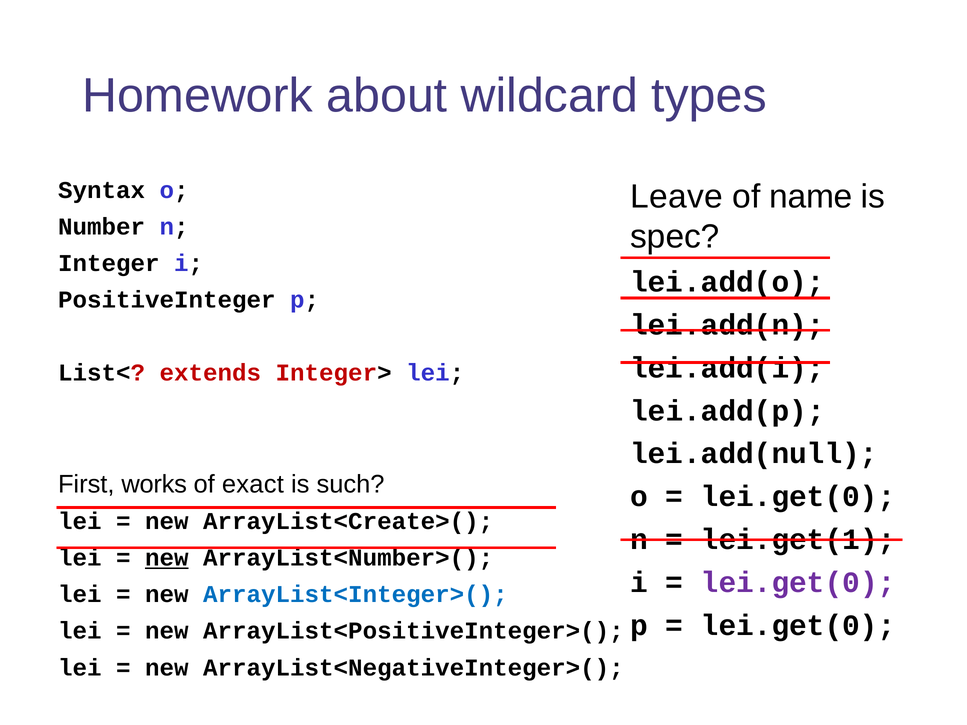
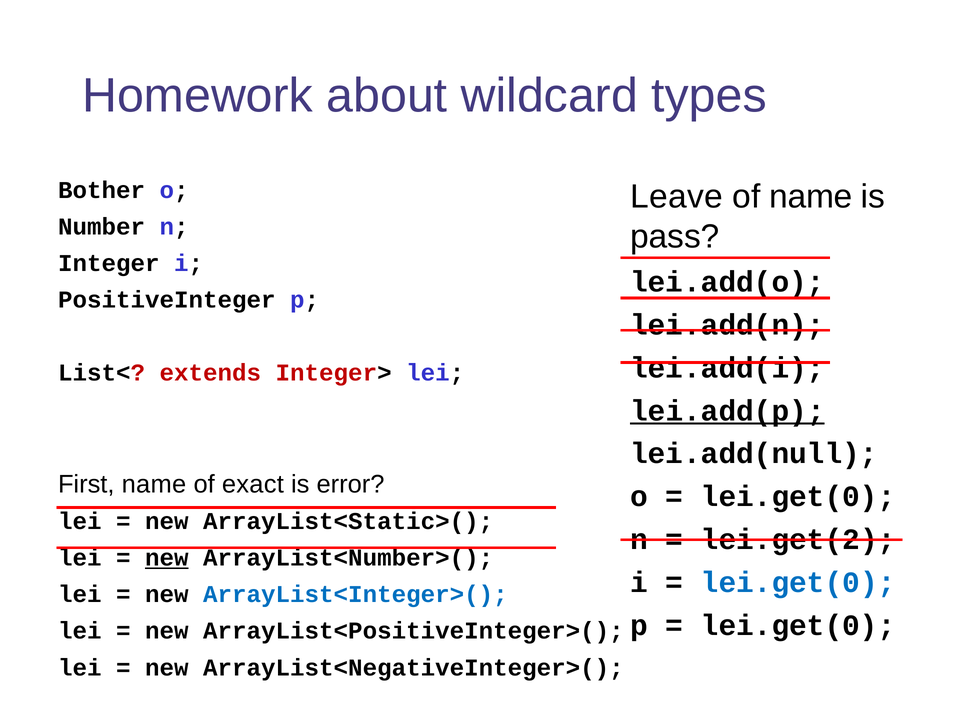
Syntax: Syntax -> Bother (102, 190)
spec: spec -> pass (675, 237)
lei.add(p underline: none -> present (727, 411)
First works: works -> name (154, 484)
such: such -> error (351, 484)
ArrayList<Create>(: ArrayList<Create>( -> ArrayList<Static>( (348, 522)
lei.get(1: lei.get(1 -> lei.get(2 (798, 540)
lei.get(0 colour: purple -> blue (798, 583)
